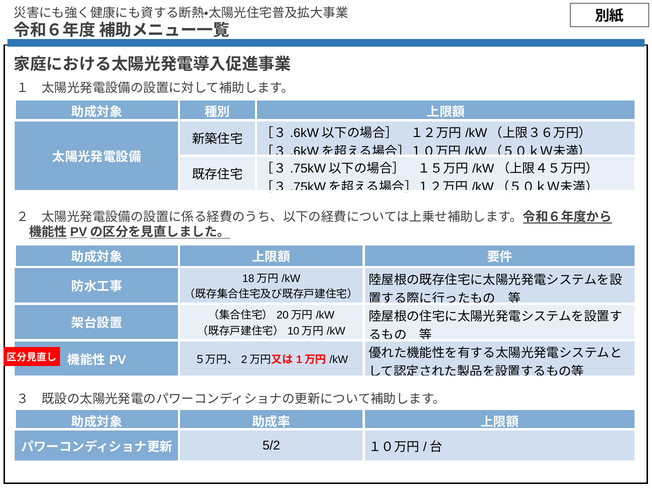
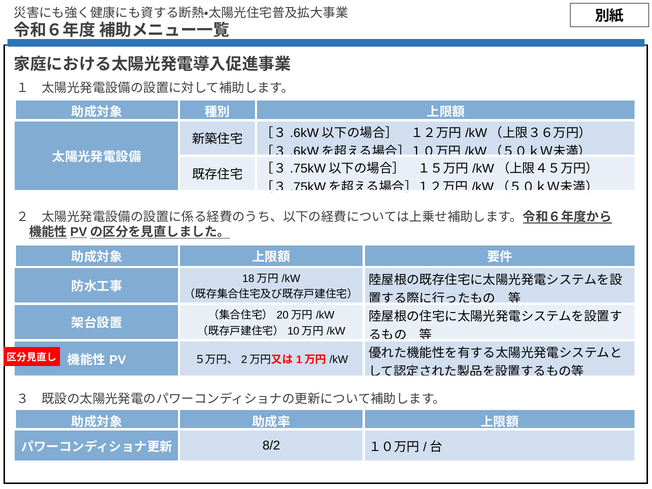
5/2: 5/2 -> 8/2 (271, 446)
